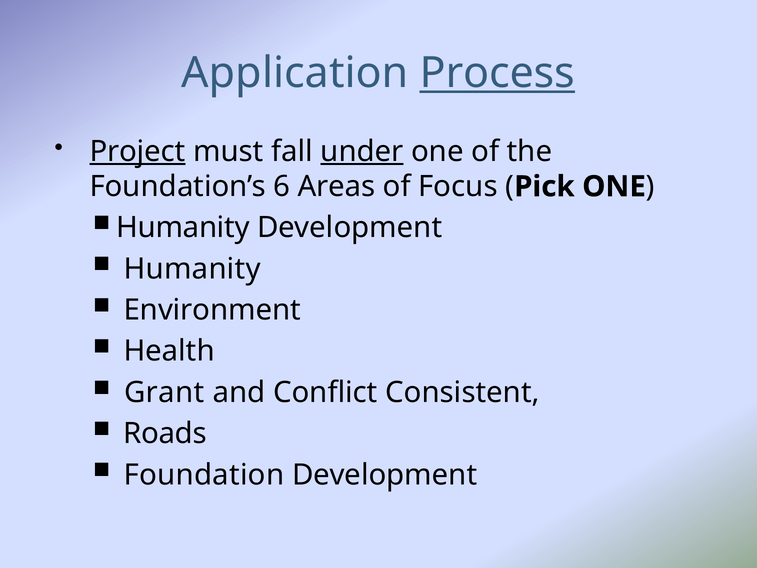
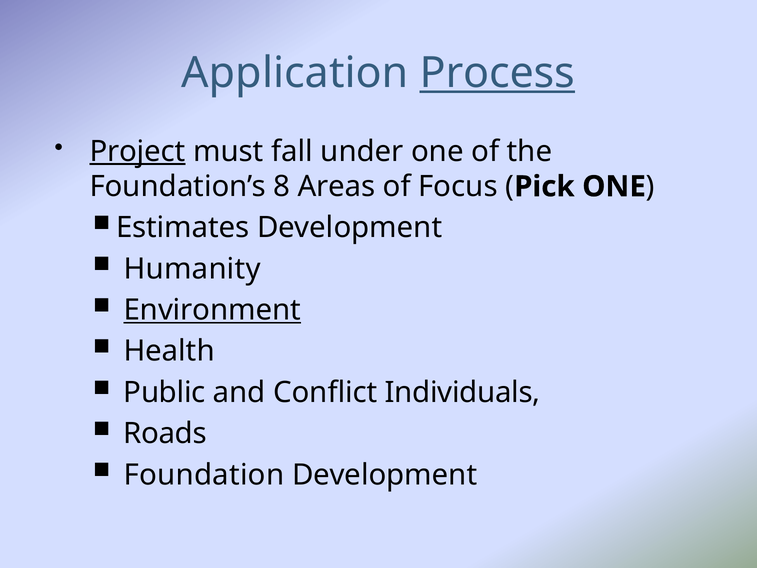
under underline: present -> none (362, 151)
6: 6 -> 8 (282, 186)
Humanity: Humanity -> Estimates (183, 228)
Environment underline: none -> present (212, 310)
Grant: Grant -> Public (164, 392)
Consistent: Consistent -> Individuals (463, 392)
